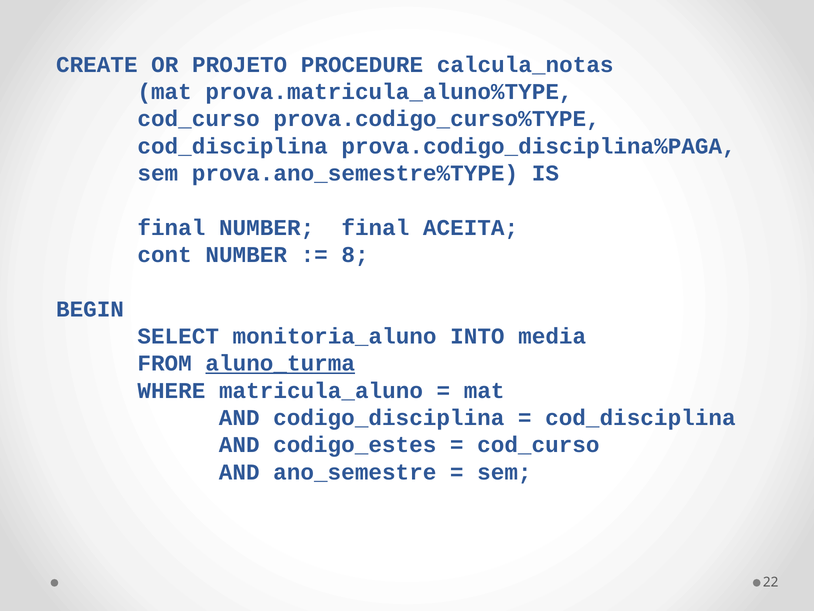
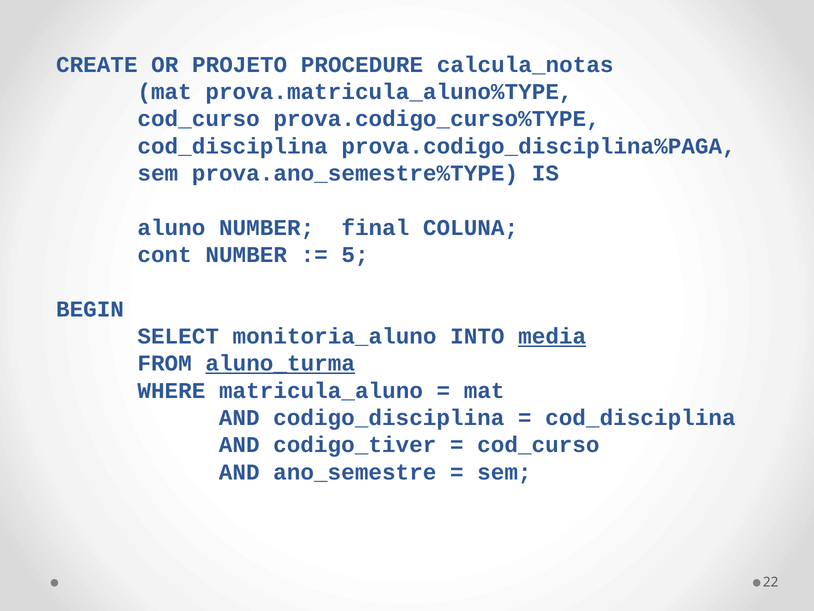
final: final -> aluno (171, 228)
ACEITA: ACEITA -> COLUNA (471, 228)
8: 8 -> 5 (355, 255)
media underline: none -> present (552, 336)
codigo_estes: codigo_estes -> codigo_tiver (355, 445)
